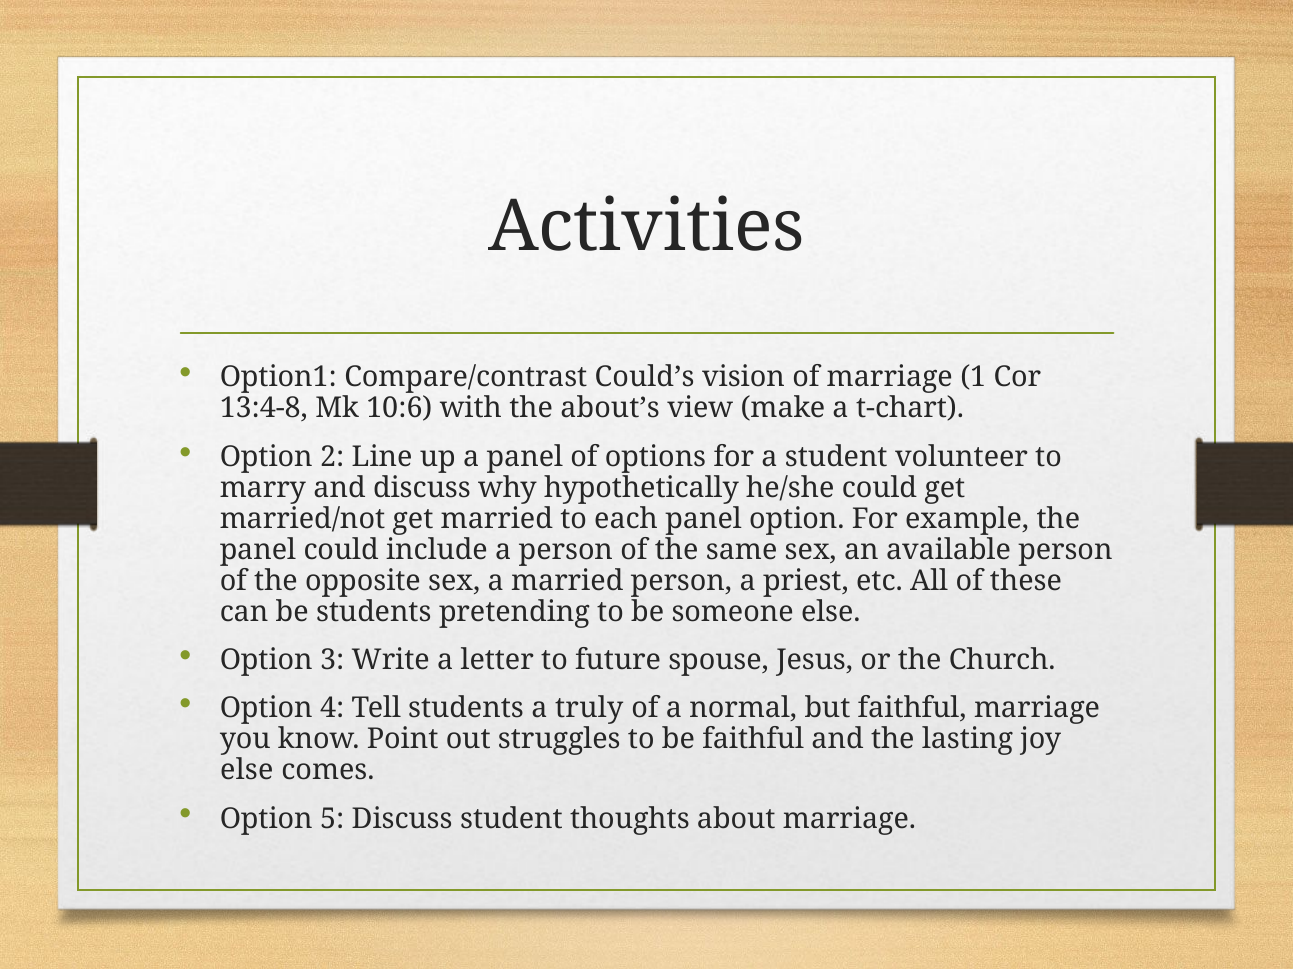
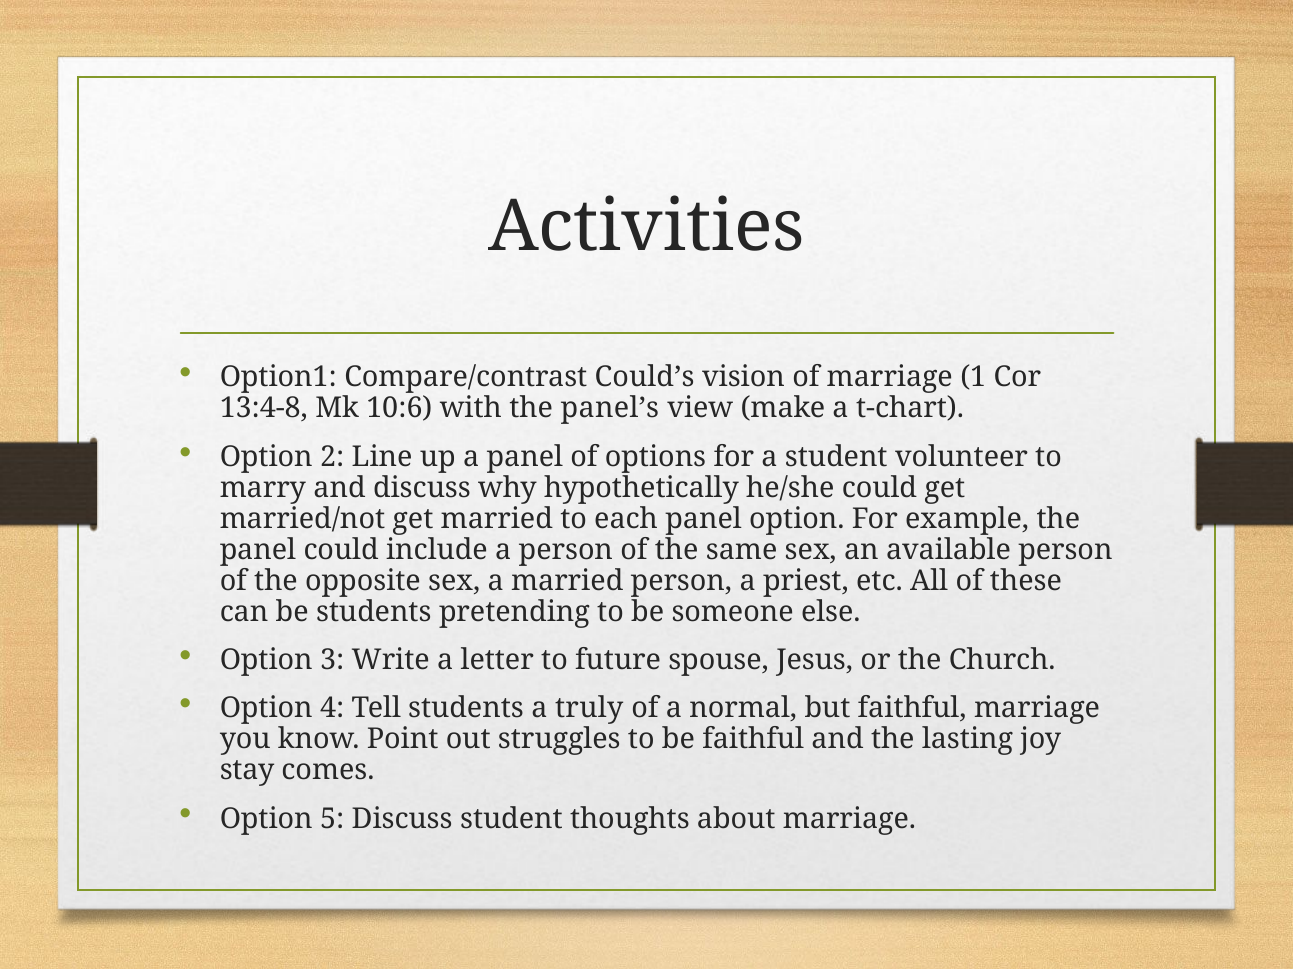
about’s: about’s -> panel’s (610, 409)
else: else -> stay (247, 771)
